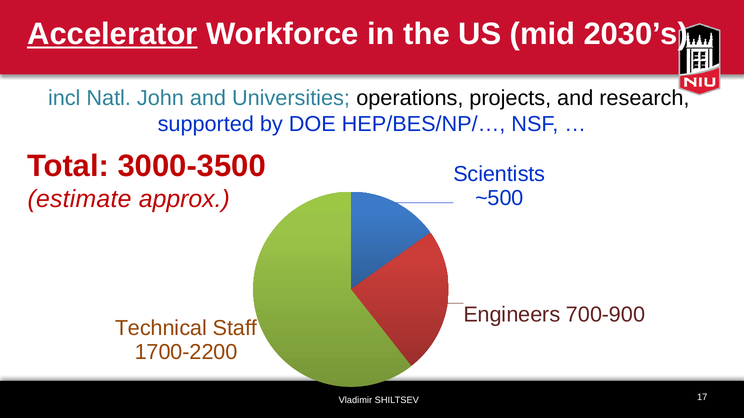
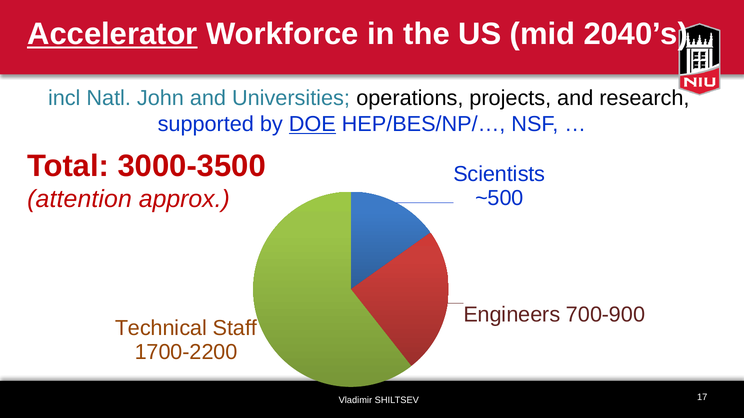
2030’s: 2030’s -> 2040’s (636, 34)
DOE underline: none -> present (312, 124)
estimate: estimate -> attention (80, 199)
